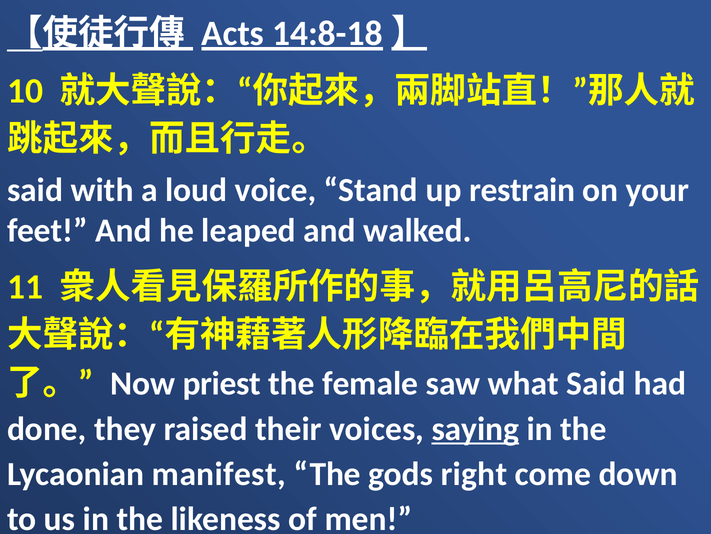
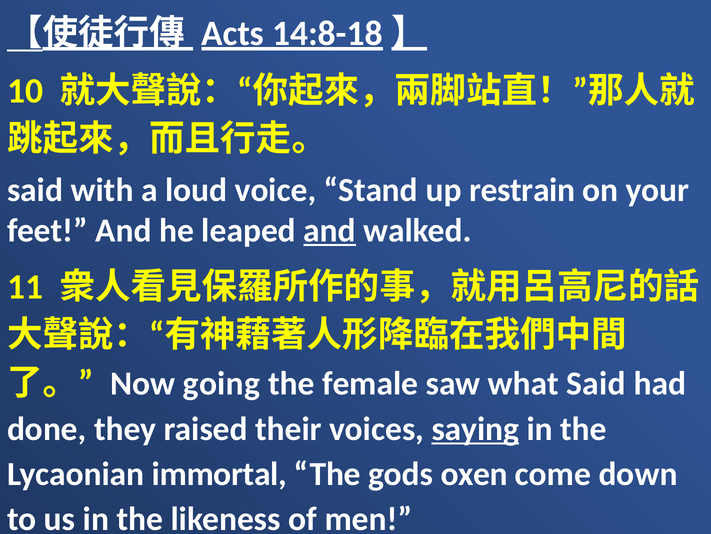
and underline: none -> present (330, 230)
priest: priest -> going (221, 383)
manifest: manifest -> immortal (219, 474)
right: right -> oxen (474, 474)
